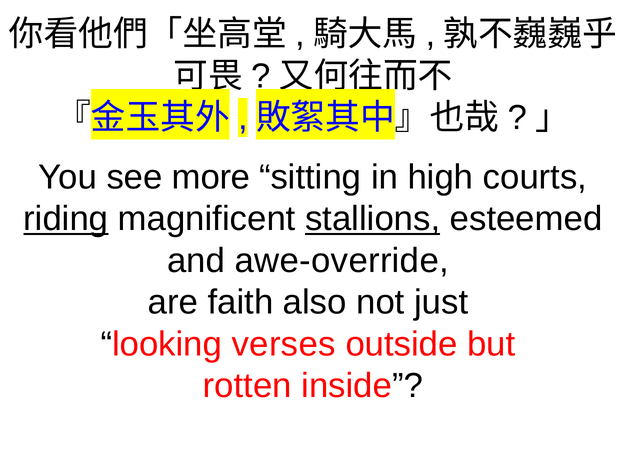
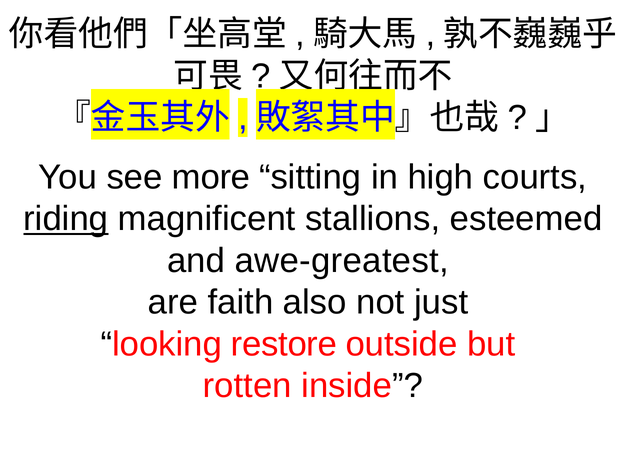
stallions underline: present -> none (373, 219)
awe-override: awe-override -> awe-greatest (342, 260)
verses: verses -> restore (284, 344)
